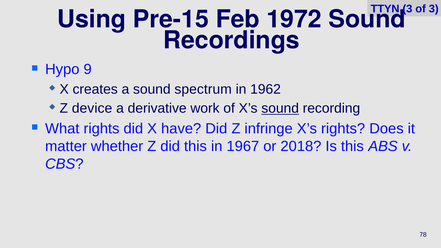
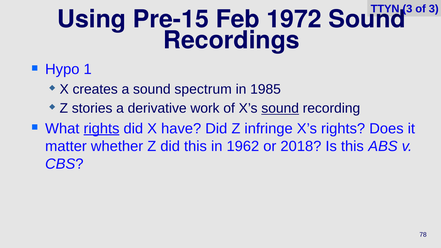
9: 9 -> 1 (88, 69)
1962: 1962 -> 1985 (266, 89)
device: device -> stories (92, 108)
rights underline: none -> present (101, 129)
1967: 1967 -> 1962 (243, 146)
